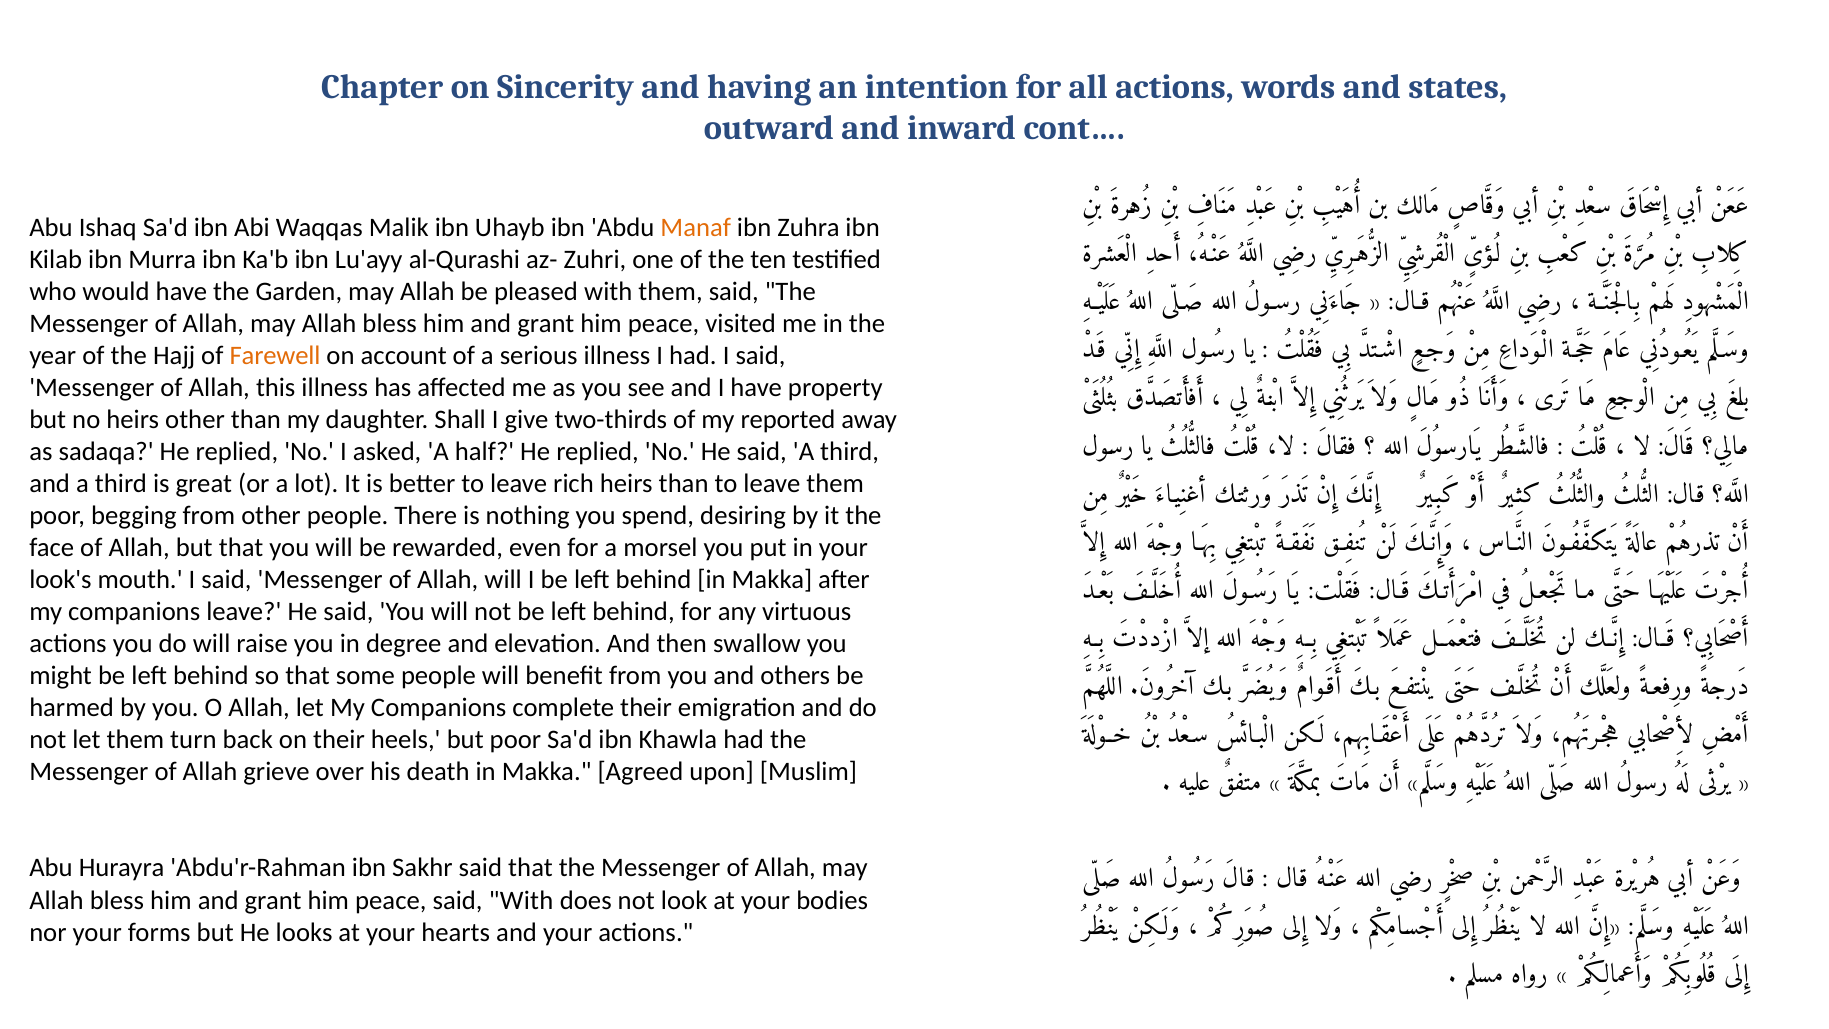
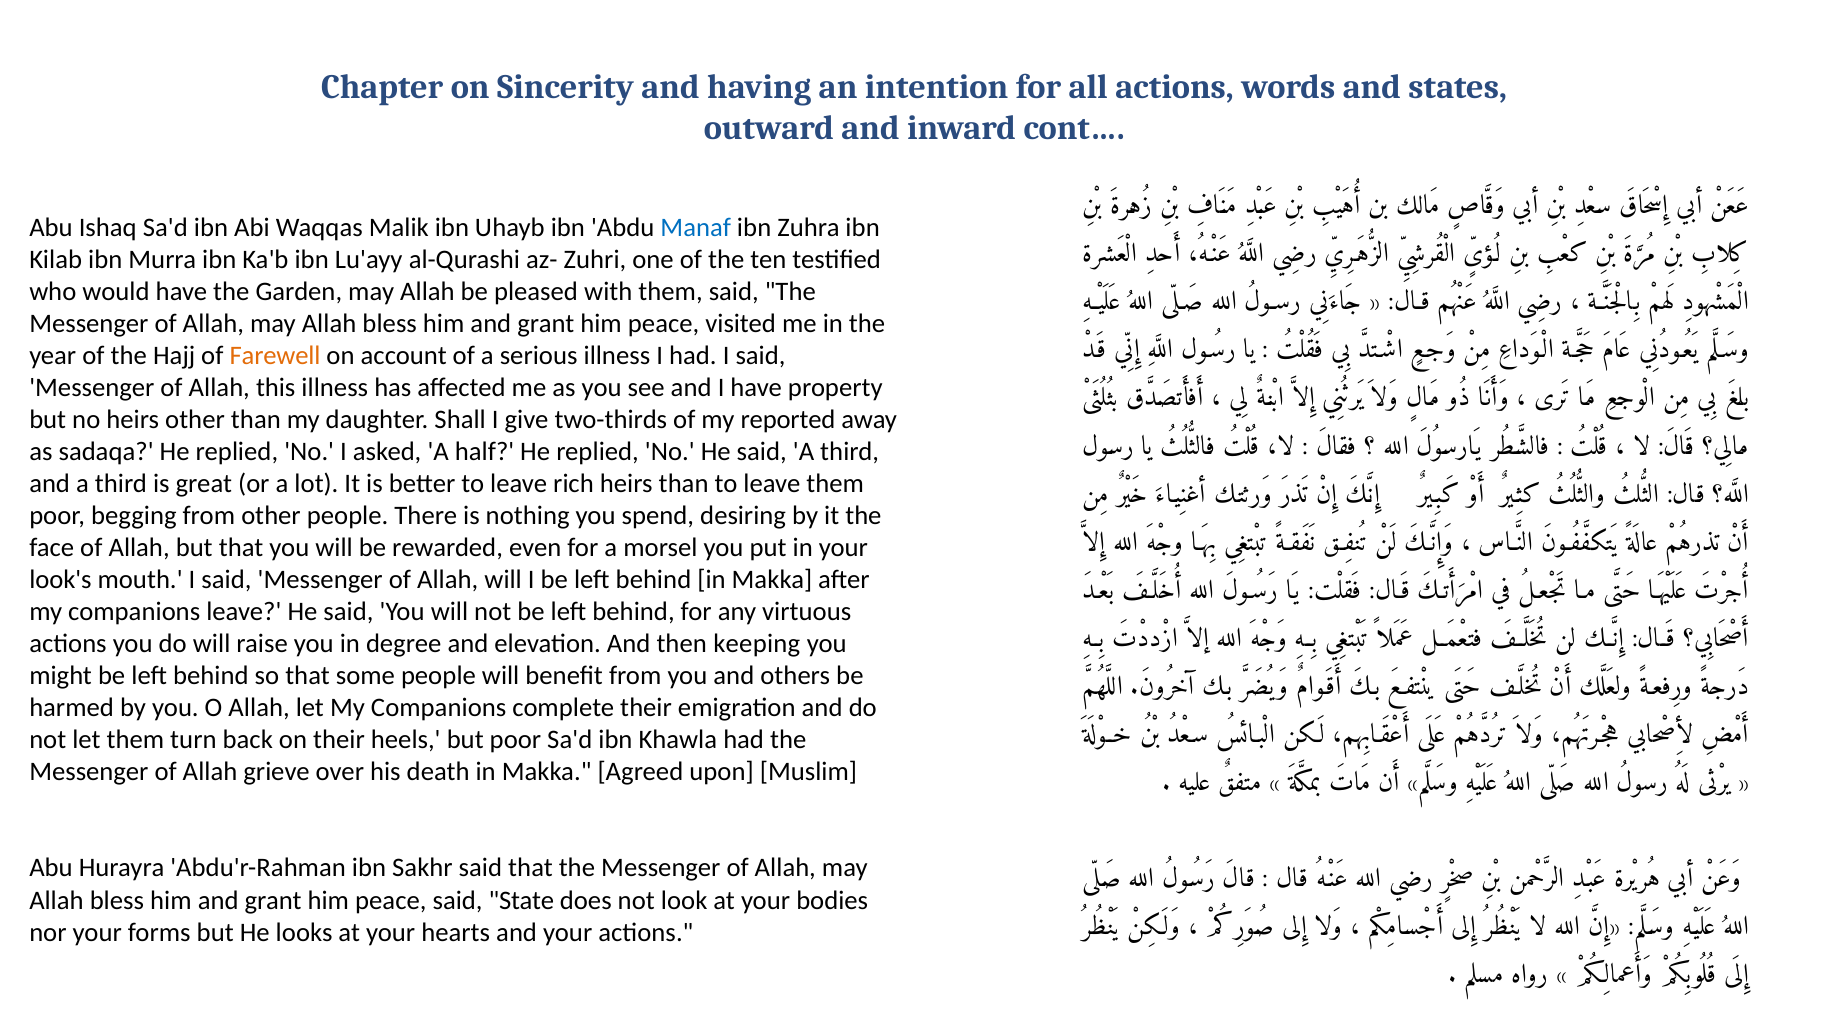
Manaf colour: orange -> blue (696, 228)
swallow: swallow -> keeping (757, 644)
said With: With -> State (521, 900)
